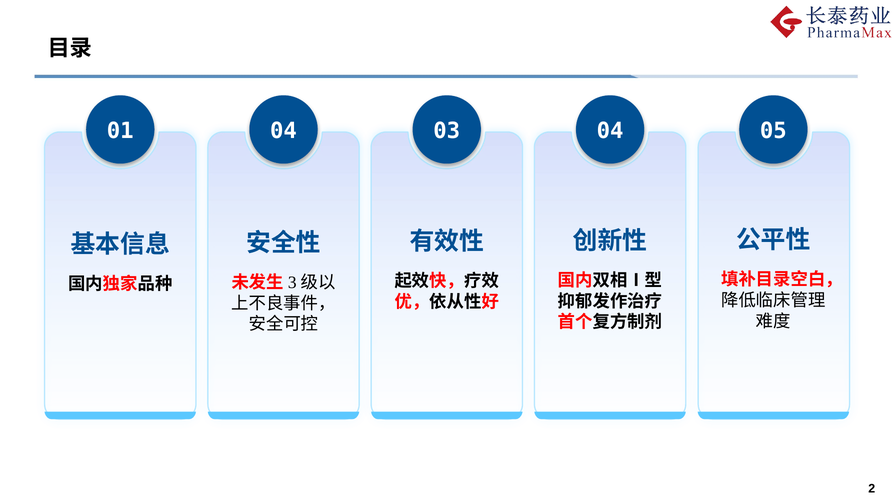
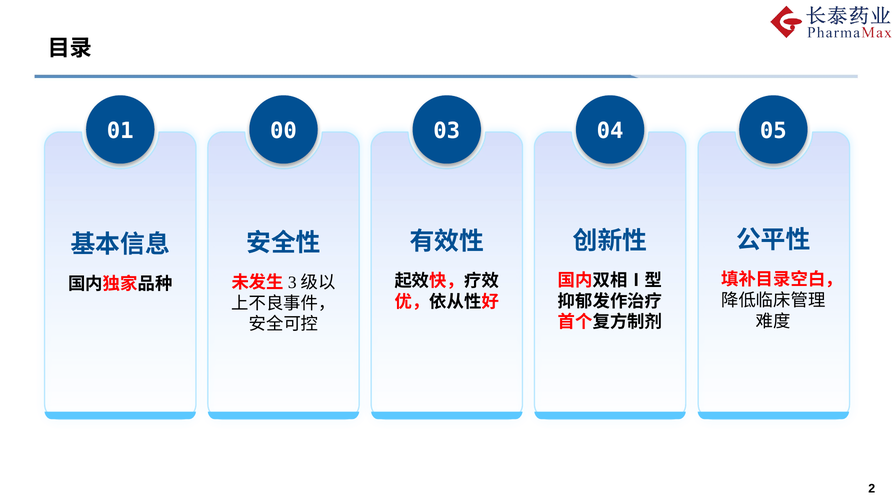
04: 04 -> 00 (284, 131)
